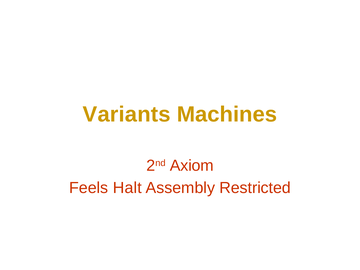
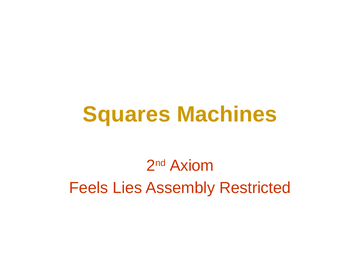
Variants: Variants -> Squares (127, 114)
Halt: Halt -> Lies (127, 188)
